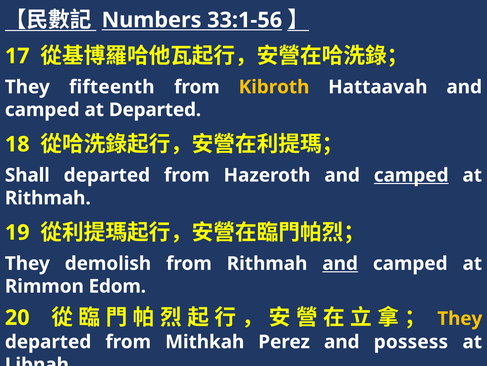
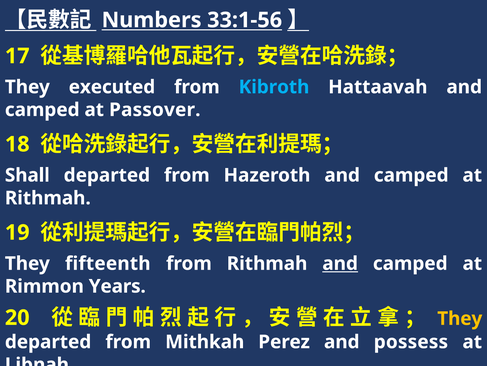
fifteenth: fifteenth -> executed (112, 87)
Kibroth colour: yellow -> light blue (274, 87)
at Departed: Departed -> Passover (155, 110)
camped underline: present -> none (411, 175)
demolish: demolish -> fifteenth (108, 263)
Edom: Edom -> Years (117, 286)
